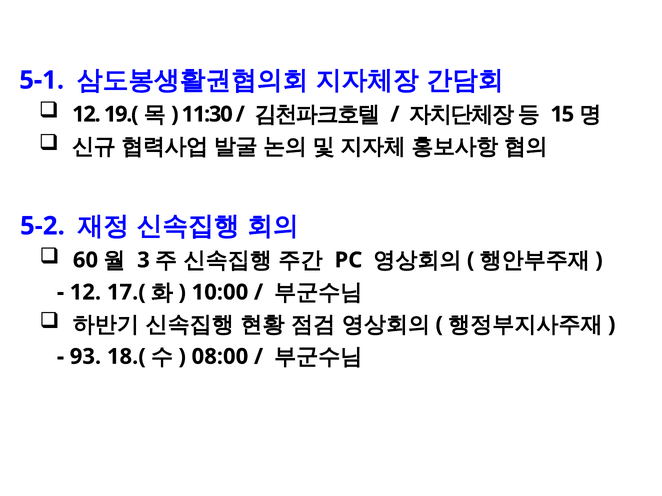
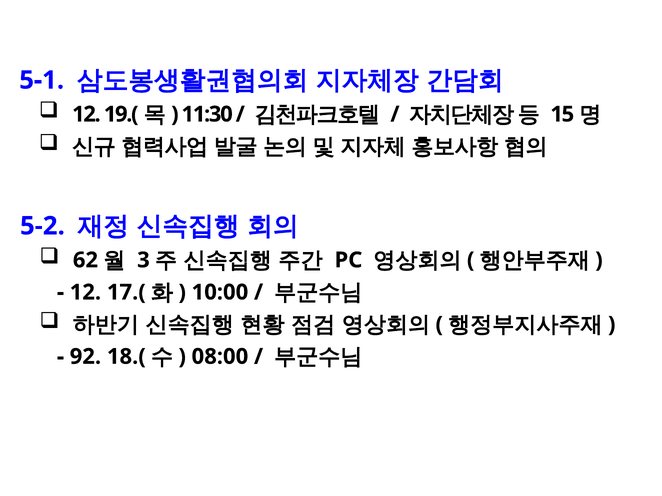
60: 60 -> 62 (85, 260)
93: 93 -> 92 (85, 357)
